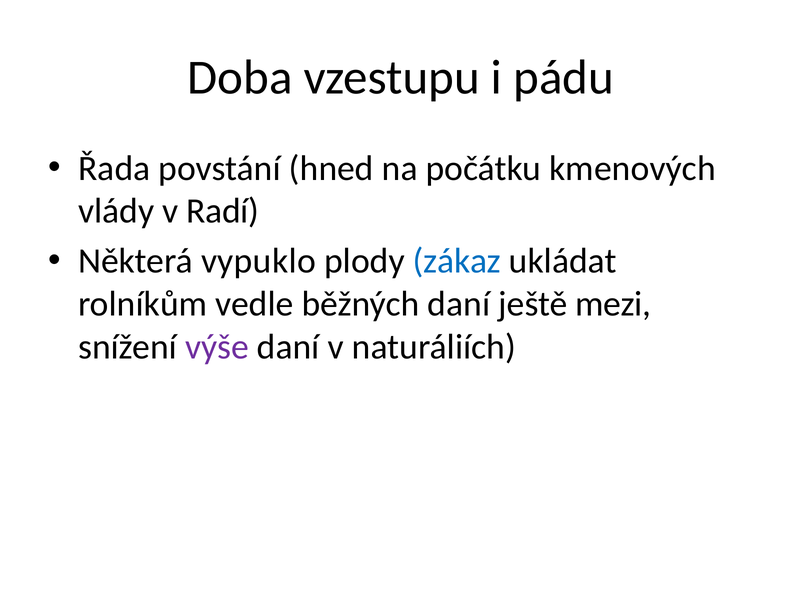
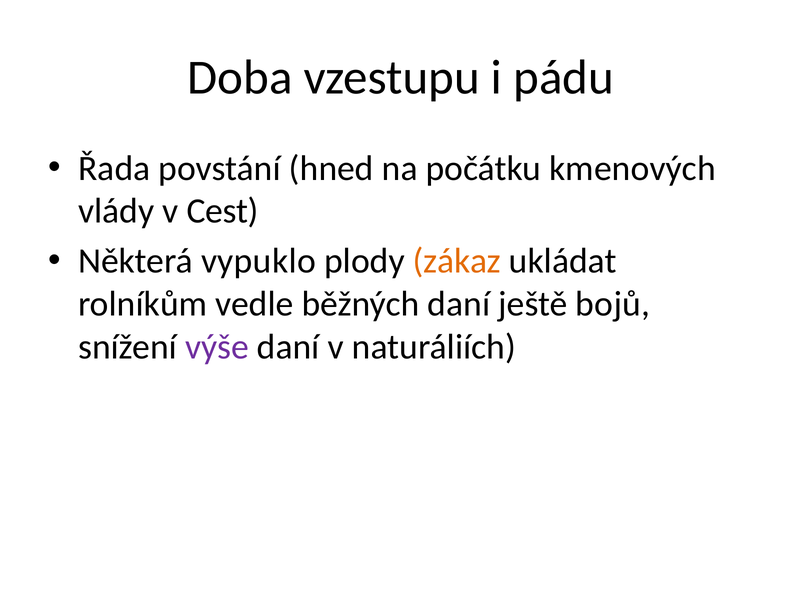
Radí: Radí -> Cest (223, 211)
zákaz colour: blue -> orange (457, 261)
mezi: mezi -> bojů (613, 304)
